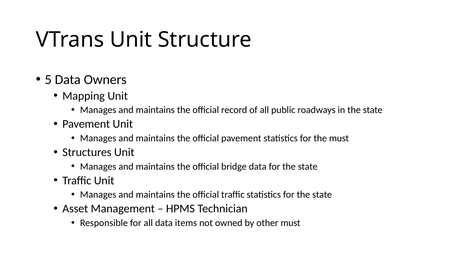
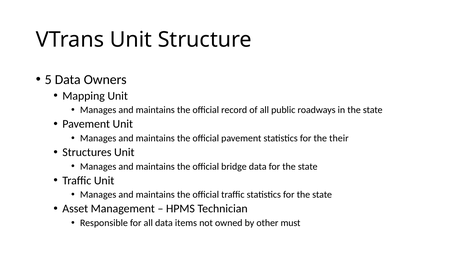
the must: must -> their (339, 138)
